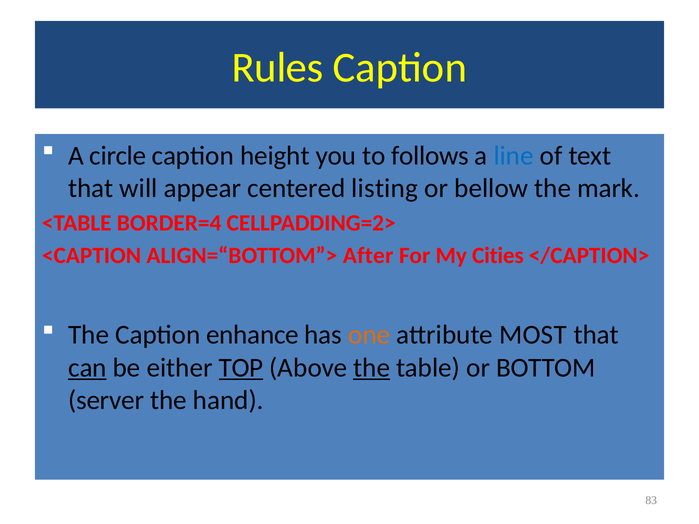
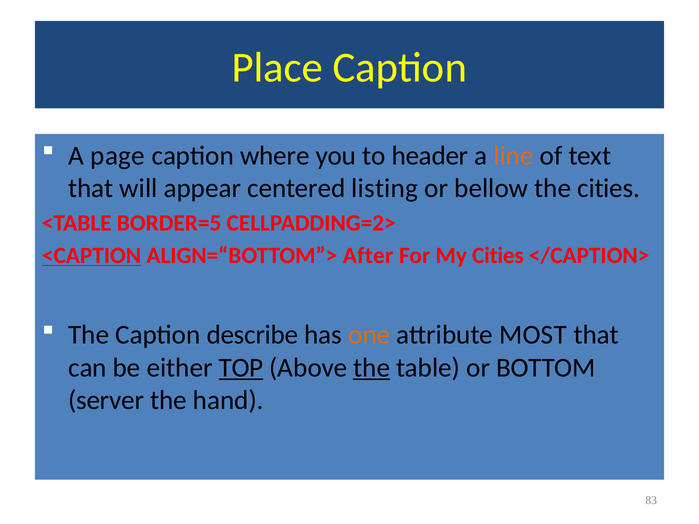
Rules: Rules -> Place (277, 68)
circle: circle -> page (118, 156)
height: height -> where (275, 156)
follows: follows -> header (430, 156)
line colour: blue -> orange (514, 156)
the mark: mark -> cities (609, 188)
BORDER=4: BORDER=4 -> BORDER=5 (169, 223)
<CAPTION underline: none -> present (92, 256)
enhance: enhance -> describe (252, 335)
can underline: present -> none (87, 368)
